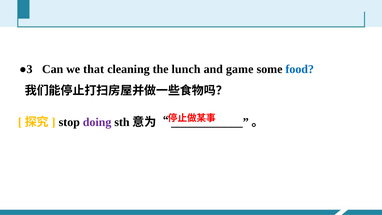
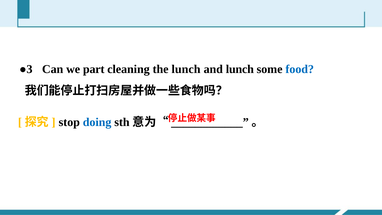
that: that -> part (94, 69)
and game: game -> lunch (240, 69)
doing colour: purple -> blue (97, 122)
